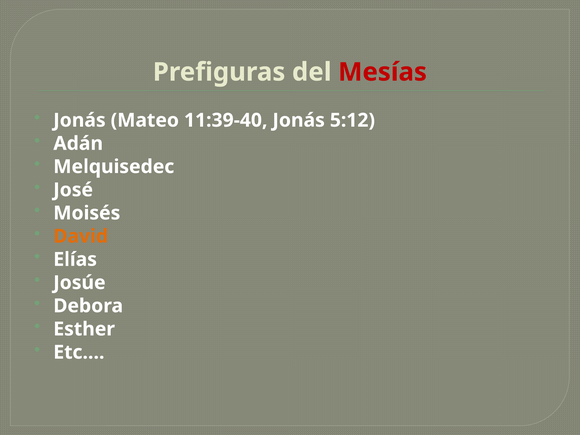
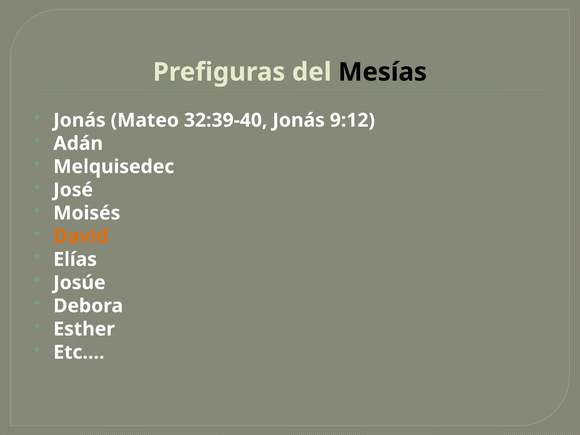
Mesías colour: red -> black (383, 72)
11:39-40: 11:39-40 -> 32:39-40 (226, 120)
5:12: 5:12 -> 9:12 (352, 120)
